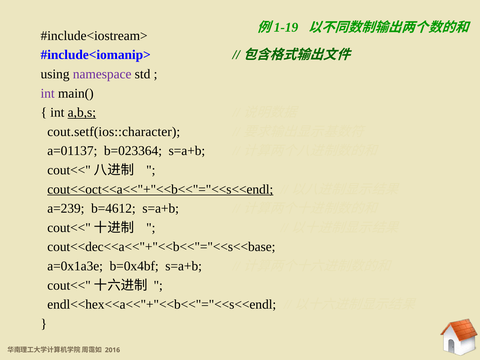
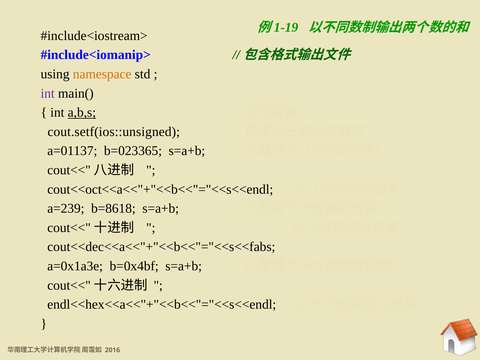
namespace colour: purple -> orange (102, 74)
cout.setf(ios::character: cout.setf(ios::character -> cout.setf(ios::unsigned (114, 132)
b=023364: b=023364 -> b=023365 (133, 151)
cout<<oct<<a<<"+"<<b<<"="<<s<<endl underline: present -> none (160, 189)
b=4612: b=4612 -> b=8618 (113, 209)
cout<<dec<<a<<"+"<<b<<"="<<s<<base: cout<<dec<<a<<"+"<<b<<"="<<s<<base -> cout<<dec<<a<<"+"<<b<<"="<<s<<fabs (161, 247)
